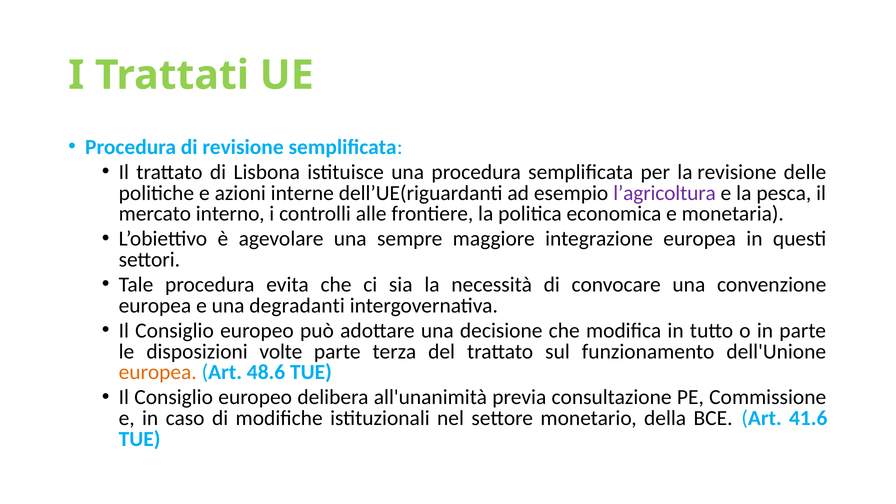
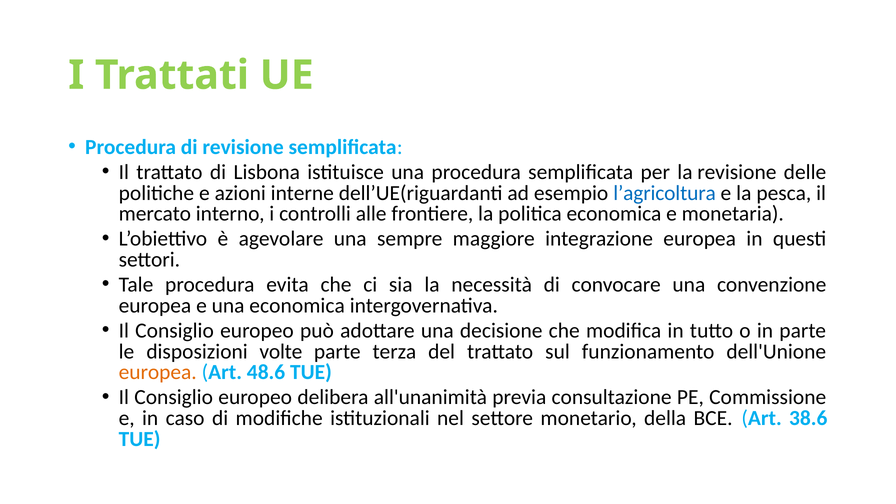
l’agricoltura colour: purple -> blue (665, 193)
una degradanti: degradanti -> economica (297, 306)
41.6: 41.6 -> 38.6 (808, 418)
